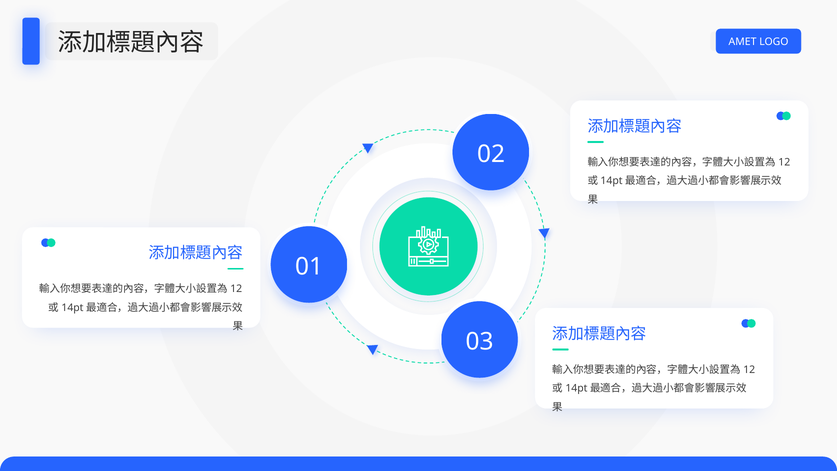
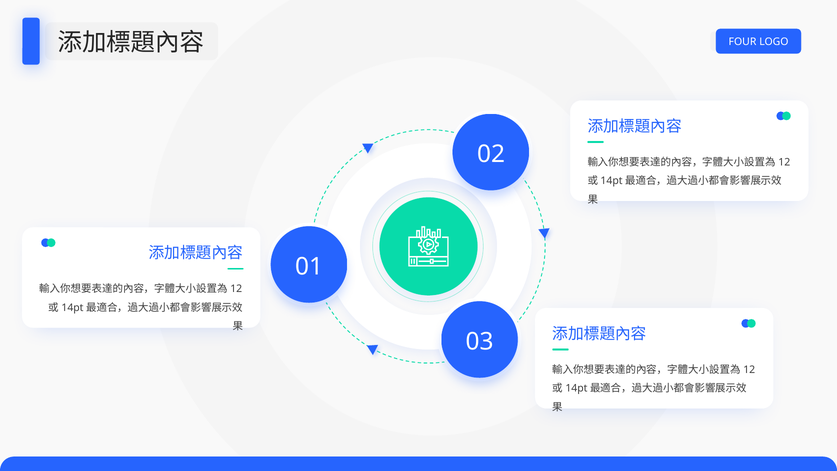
AMET: AMET -> FOUR (742, 42)
